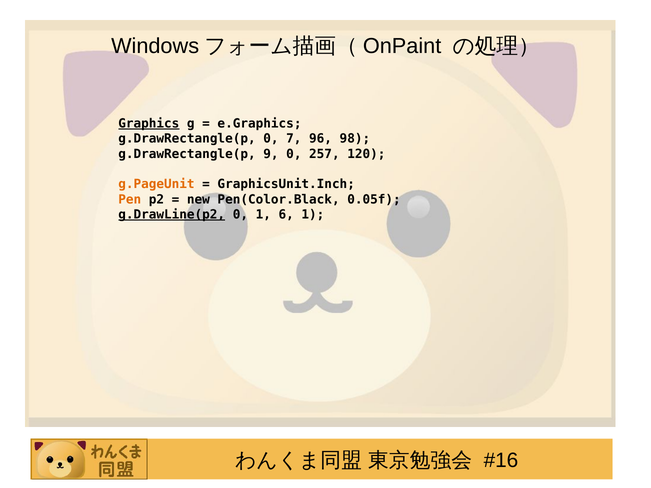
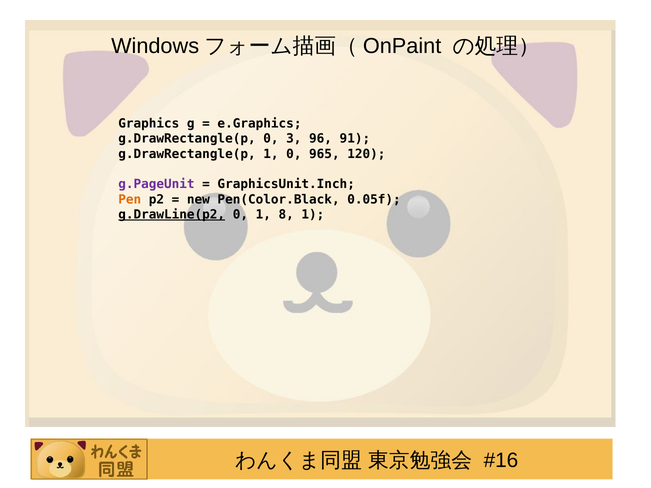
Graphics underline: present -> none (149, 124)
7: 7 -> 3 (294, 139)
98: 98 -> 91 (355, 139)
g.DrawRectangle(p 9: 9 -> 1 (271, 154)
257: 257 -> 965 (324, 154)
g.PageUnit colour: orange -> purple (156, 184)
6: 6 -> 8 (286, 215)
